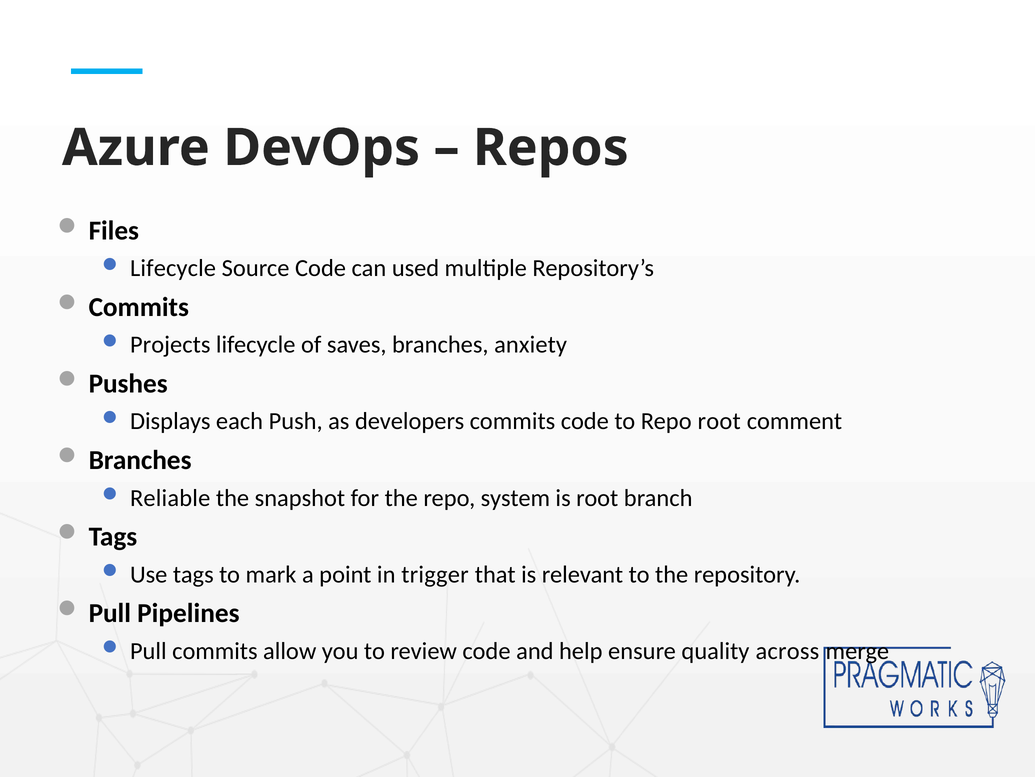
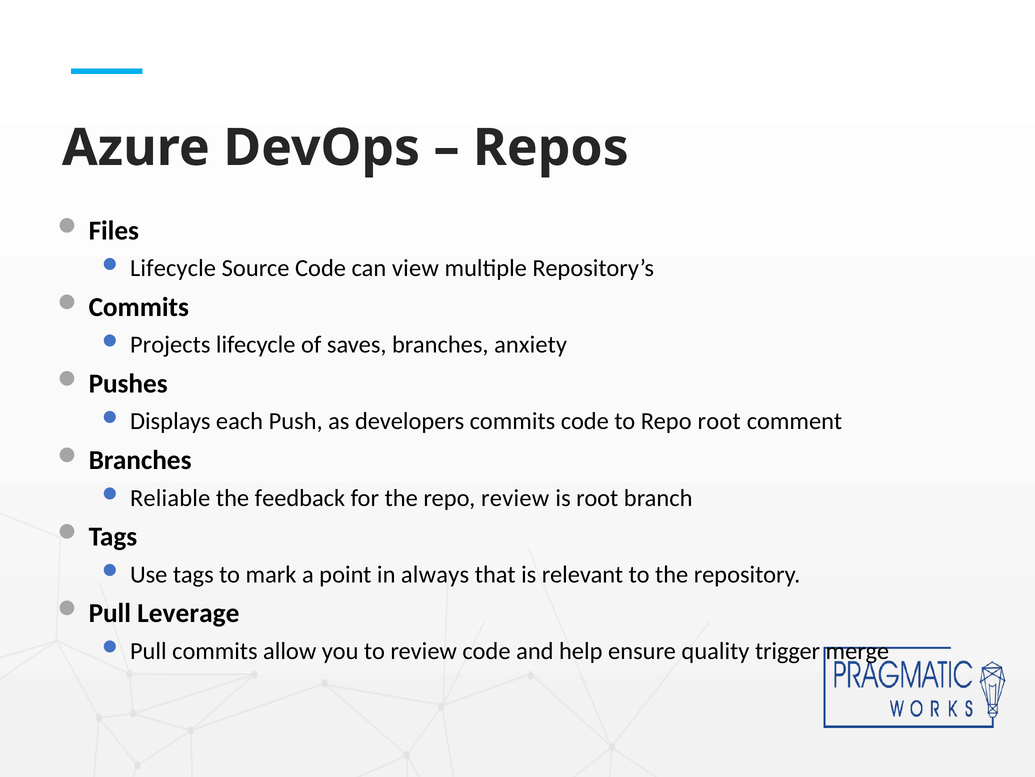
used: used -> view (415, 268)
snapshot: snapshot -> feedback (300, 497)
repo system: system -> review (515, 497)
trigger: trigger -> always (435, 574)
Pipelines: Pipelines -> Leverage (188, 613)
across: across -> trigger (788, 650)
